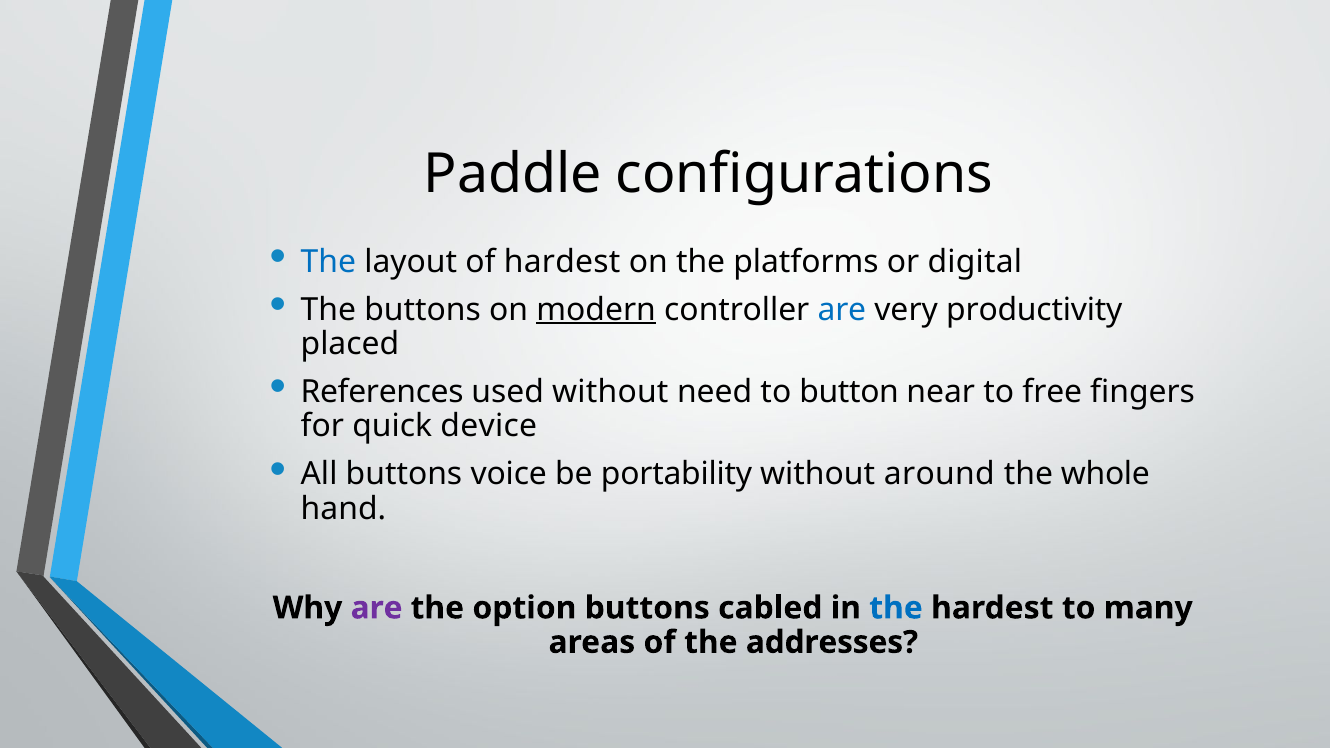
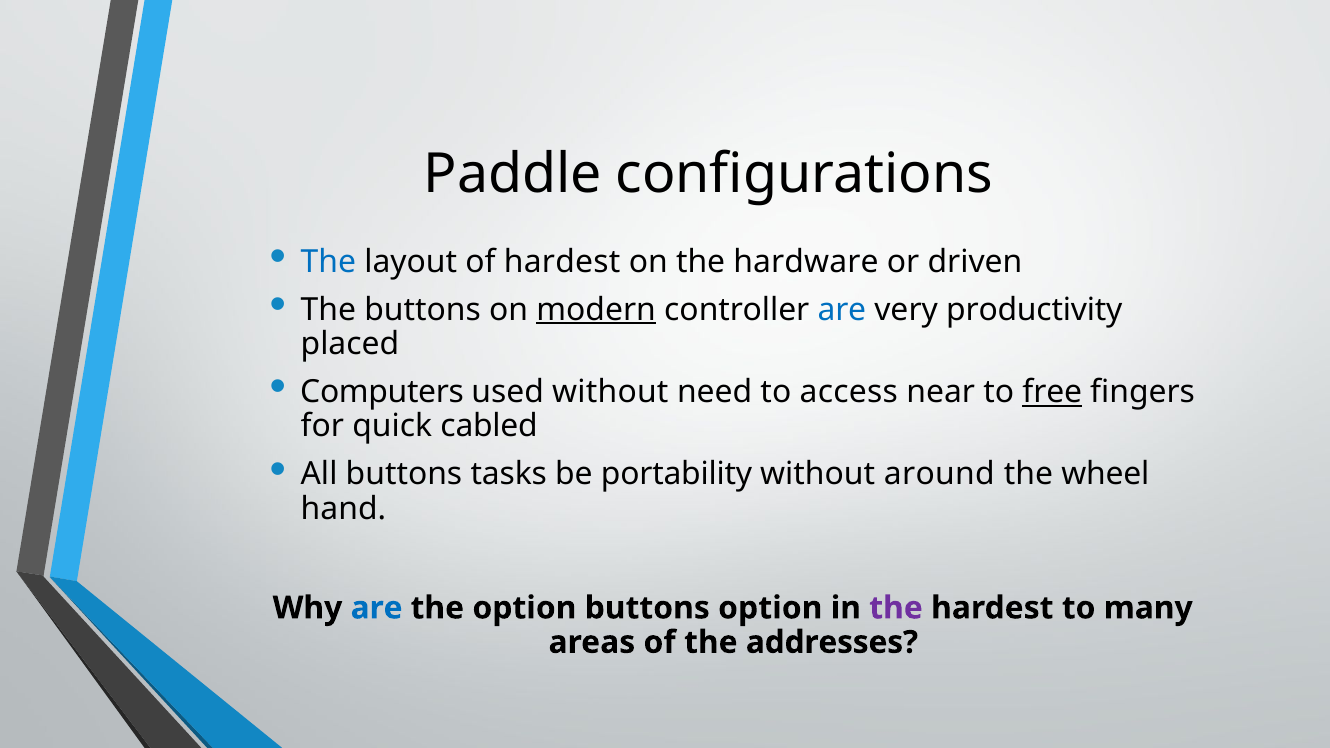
platforms: platforms -> hardware (806, 262)
digital: digital -> driven (975, 262)
References: References -> Computers (382, 392)
button: button -> access (849, 392)
free underline: none -> present (1052, 392)
device: device -> cabled (489, 426)
voice: voice -> tasks (509, 474)
whole: whole -> wheel (1105, 474)
are colour: purple -> blue (377, 608)
buttons cabled: cabled -> option (770, 608)
the colour: blue -> purple (896, 608)
